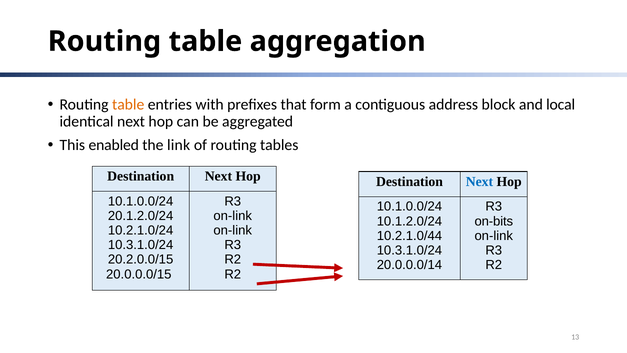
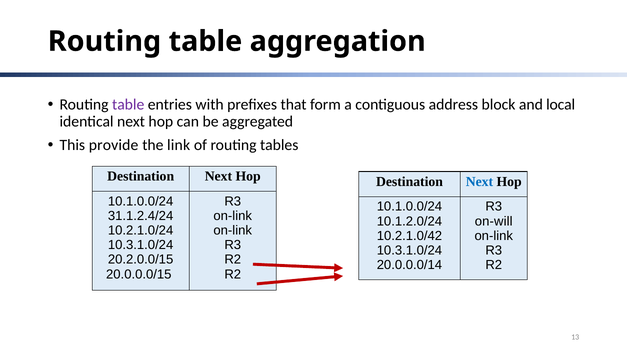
table colour: orange -> purple (128, 105)
enabled: enabled -> provide (114, 145)
20.1.2.0/24: 20.1.2.0/24 -> 31.1.2.4/24 (141, 216)
on-bits: on-bits -> on-will (494, 221)
10.2.1.0/44: 10.2.1.0/44 -> 10.2.1.0/42 (409, 236)
